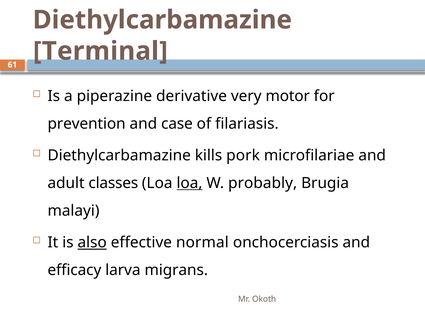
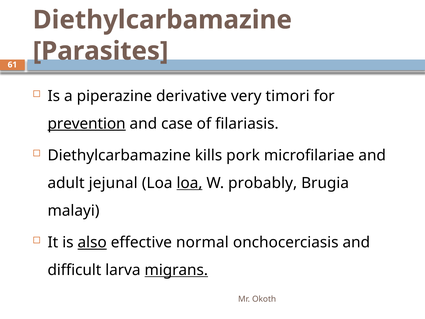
Terminal: Terminal -> Parasites (101, 51)
motor: motor -> timori (288, 96)
prevention underline: none -> present (87, 124)
classes: classes -> jejunal (113, 183)
efficacy: efficacy -> difficult (74, 270)
migrans underline: none -> present (176, 270)
